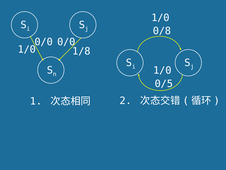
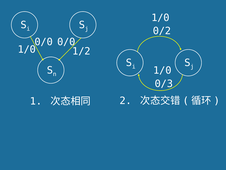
0/8: 0/8 -> 0/2 (162, 31)
1/8: 1/8 -> 1/2 (81, 51)
0/5: 0/5 -> 0/3 (164, 84)
